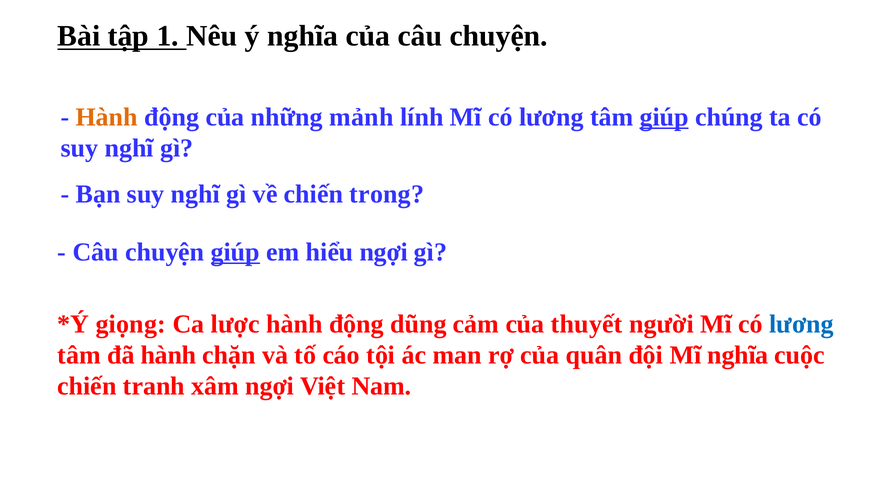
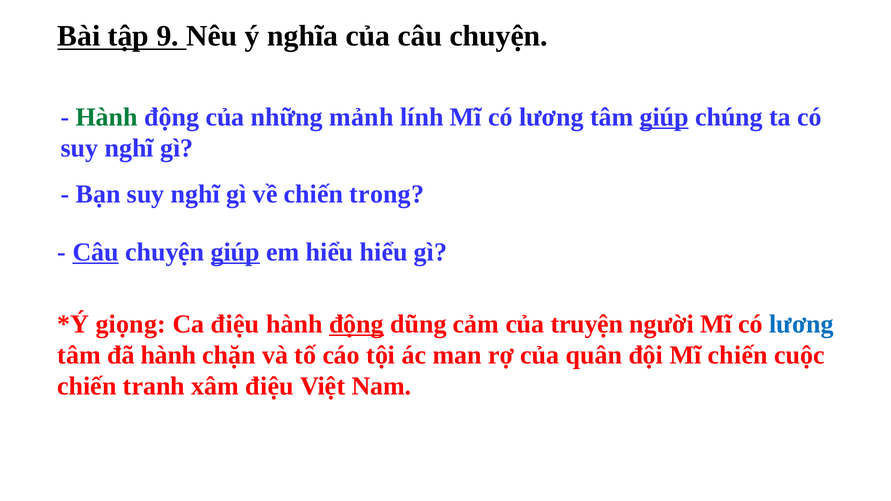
1: 1 -> 9 (168, 36)
Hành colour: orange -> green (107, 117)
Câu underline: none -> present (96, 252)
hiểu ngợi: ngợi -> hiểu (384, 252)
Ca lược: lược -> điệu (235, 324)
động underline: none -> present (356, 324)
thuyết: thuyết -> truyện (587, 324)
Mĩ nghĩa: nghĩa -> chiến (738, 355)
xâm ngợi: ngợi -> điệu (270, 387)
